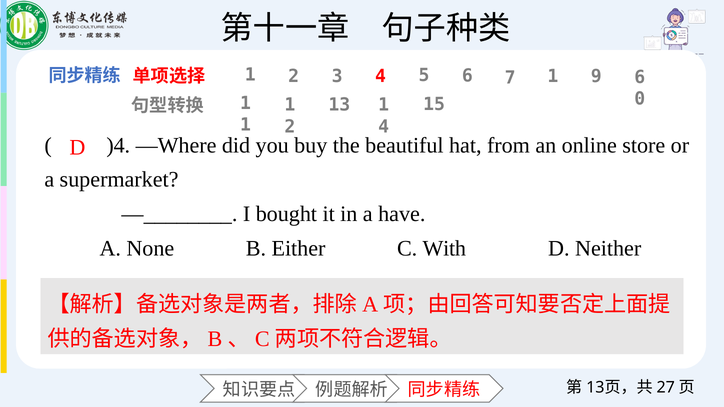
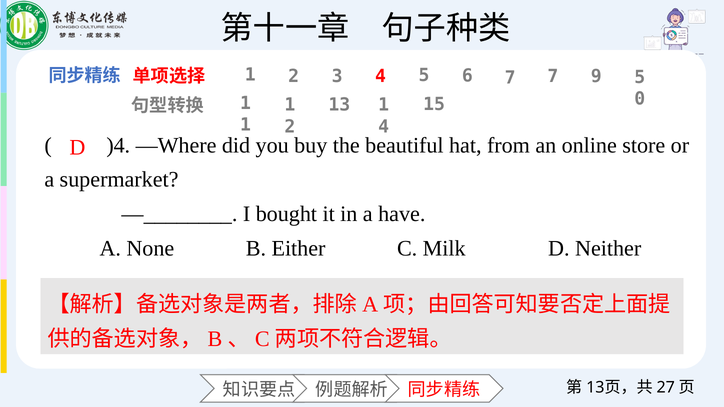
7 1: 1 -> 7 (553, 76)
9 6: 6 -> 5 (640, 77)
With: With -> Milk (444, 249)
